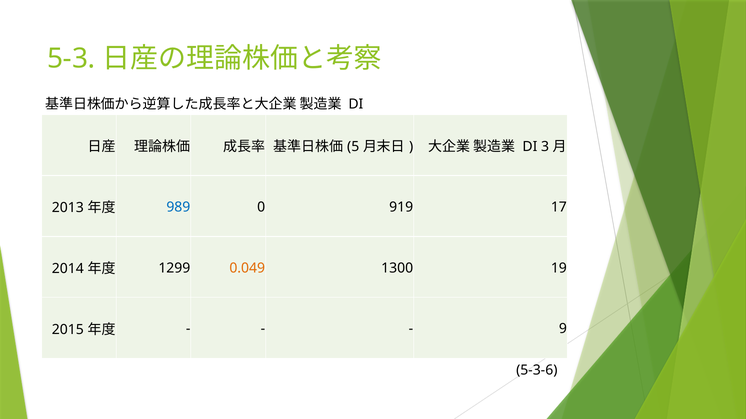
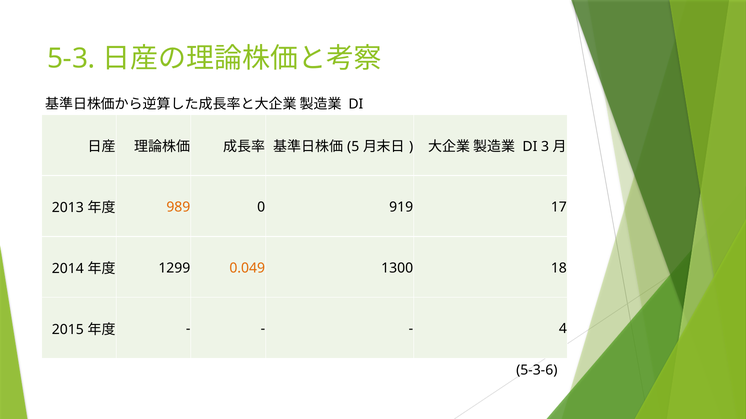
989 colour: blue -> orange (178, 207)
19: 19 -> 18 (559, 268)
9: 9 -> 4 (563, 329)
